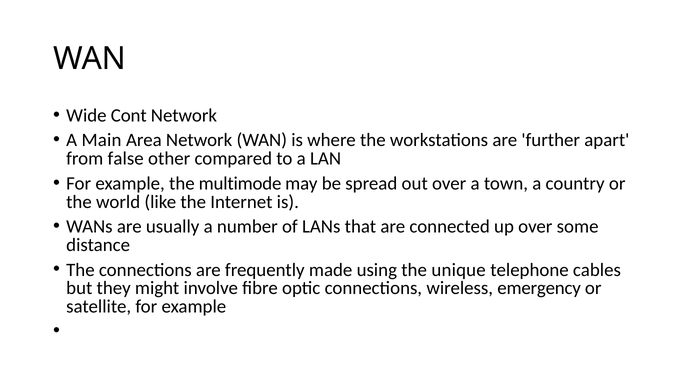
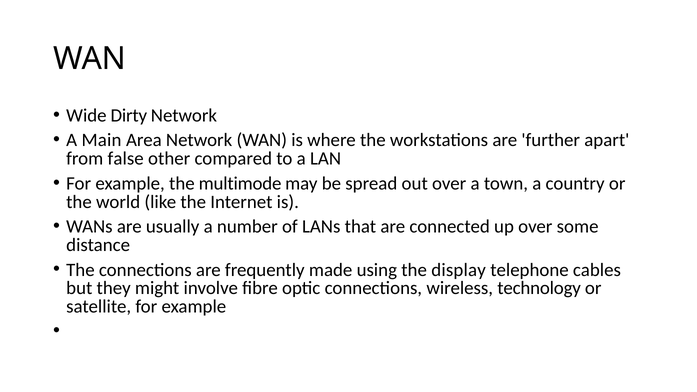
Cont: Cont -> Dirty (129, 115)
unique: unique -> display (459, 270)
emergency: emergency -> technology (539, 288)
